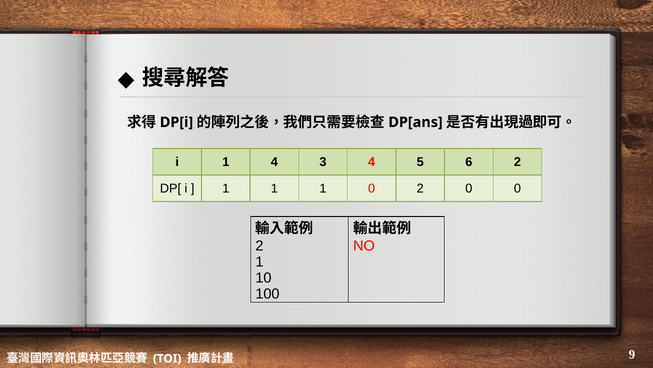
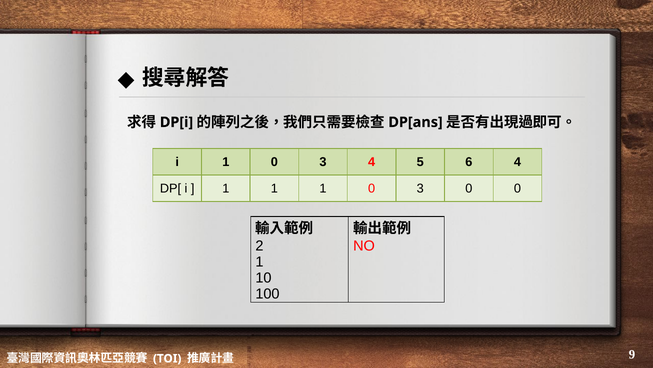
i 1 4: 4 -> 0 (274, 162)
6 2: 2 -> 4 (517, 162)
1 1 0 2: 2 -> 3 (420, 188)
